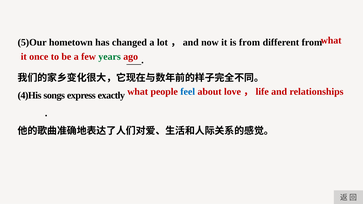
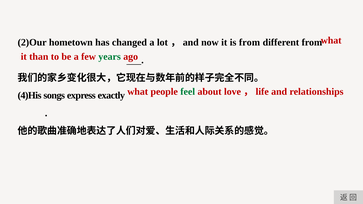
5)Our: 5)Our -> 2)Our (32, 43)
once: once -> than (39, 57)
feel colour: blue -> green (188, 92)
